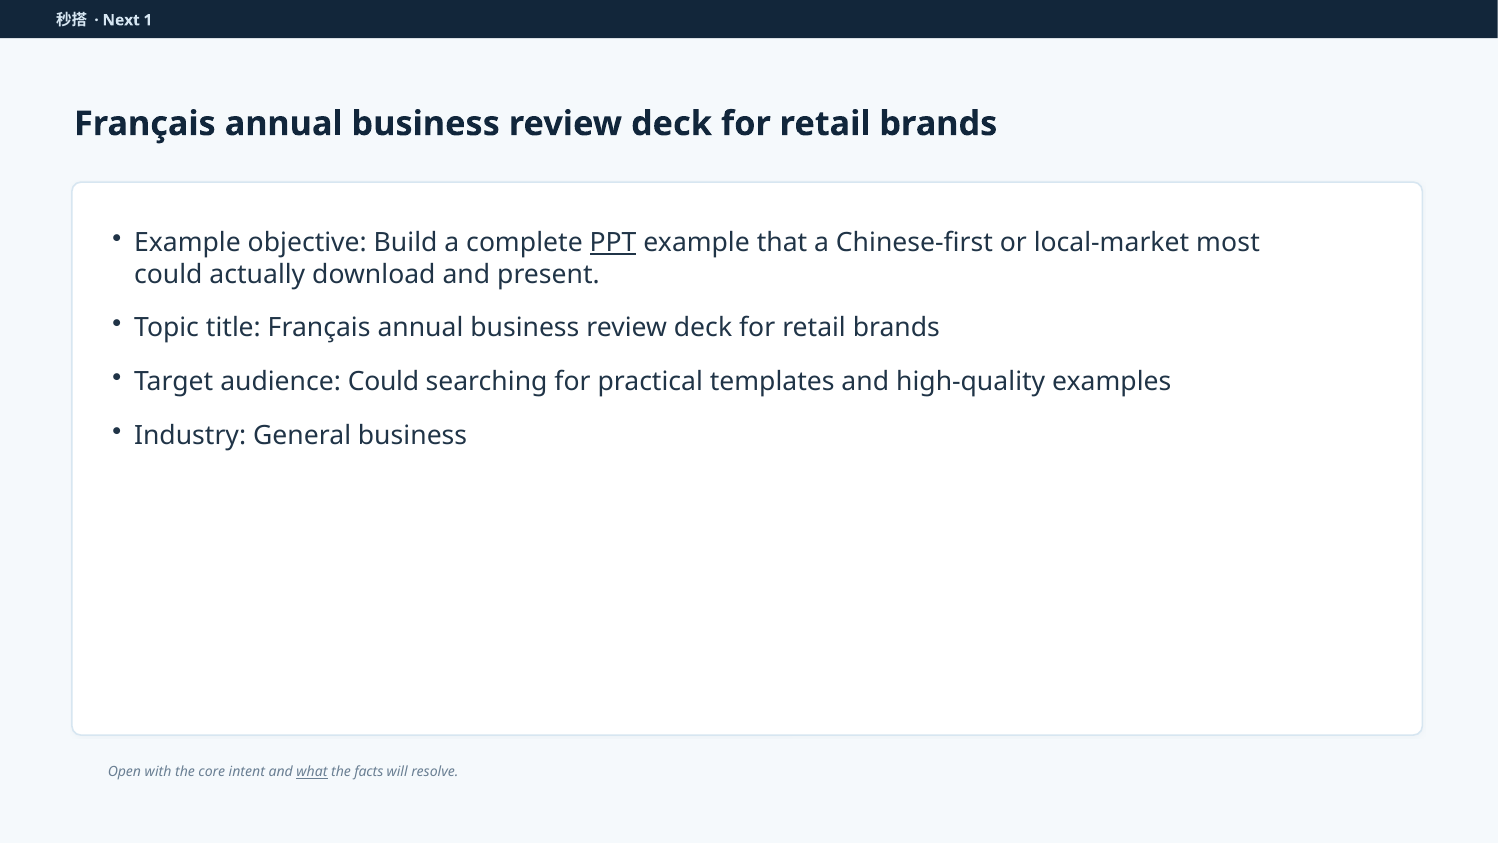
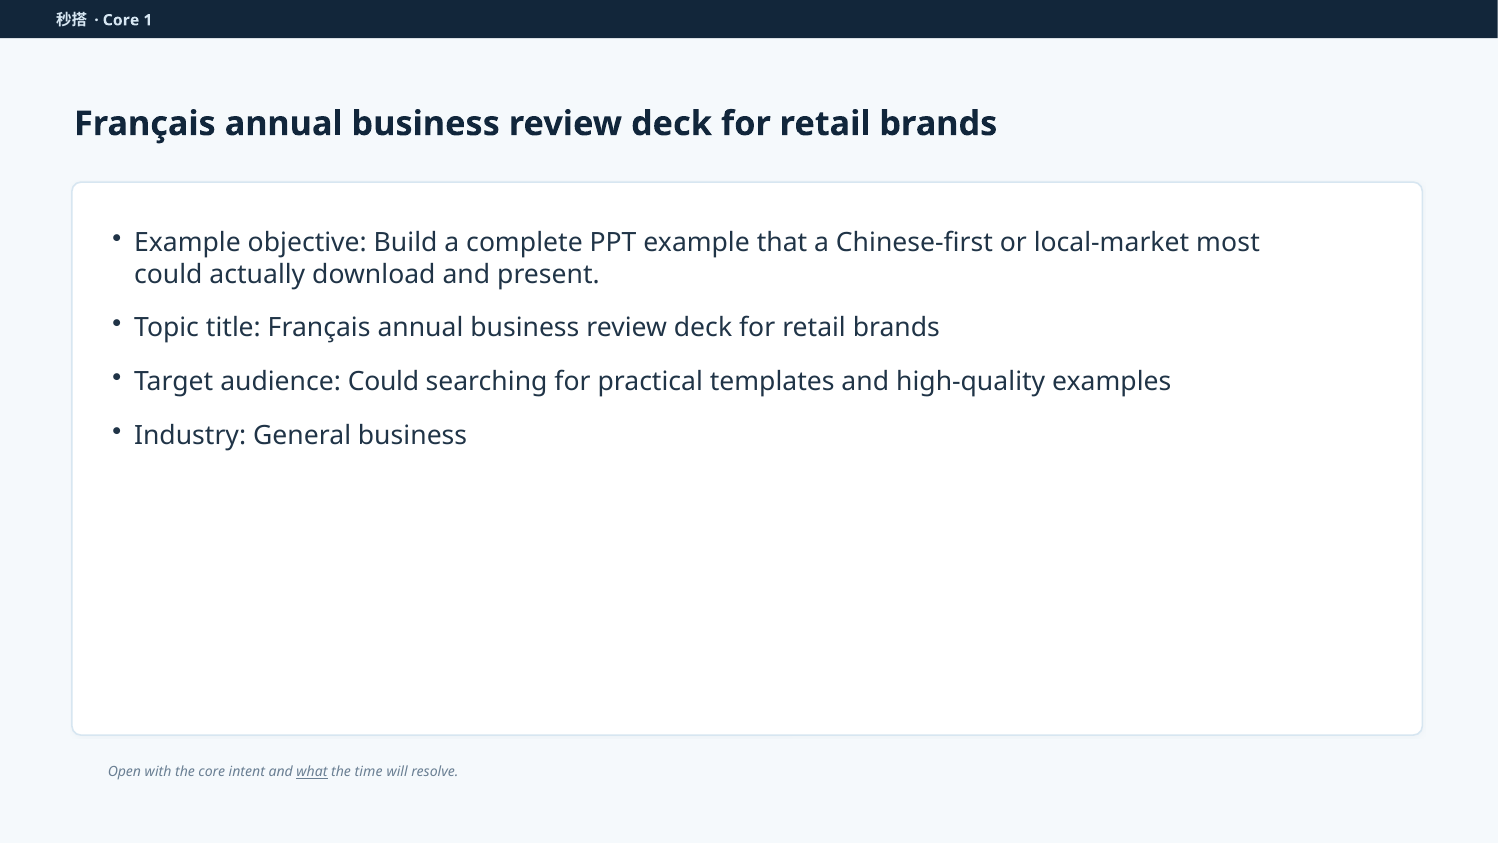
Next: Next -> Core (121, 20)
PPT underline: present -> none (613, 242)
facts: facts -> time (369, 772)
